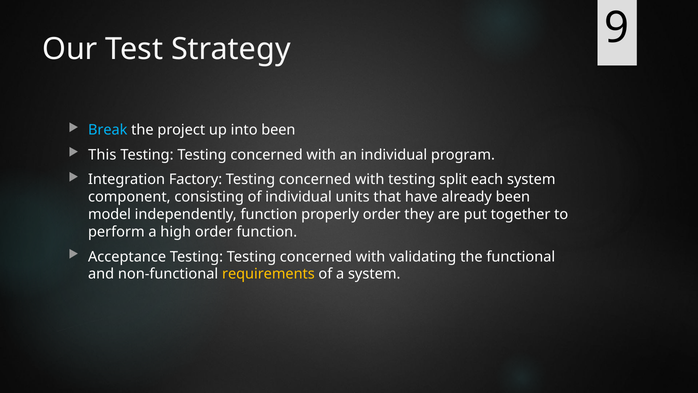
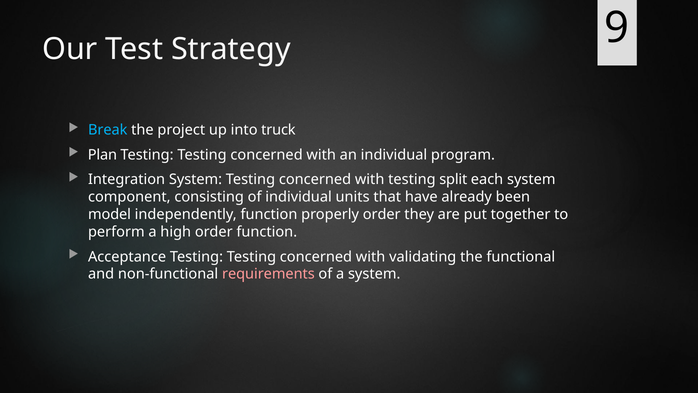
into been: been -> truck (278, 130)
This: This -> Plan (102, 155)
Integration Factory: Factory -> System (195, 179)
requirements colour: yellow -> pink (268, 274)
